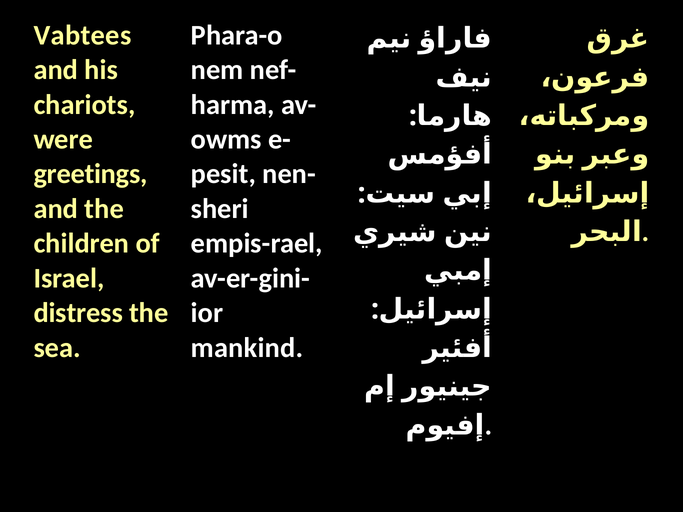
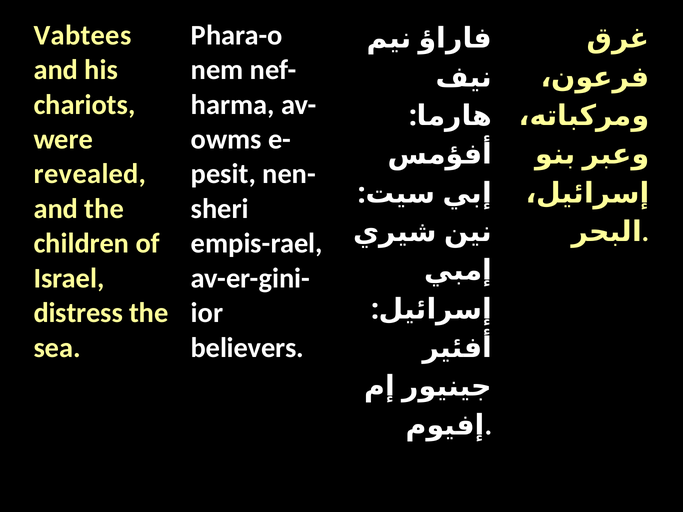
greetings: greetings -> revealed (90, 174)
mankind: mankind -> believers (247, 348)
